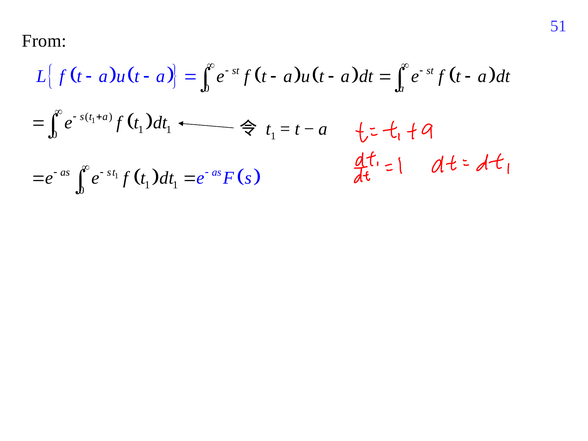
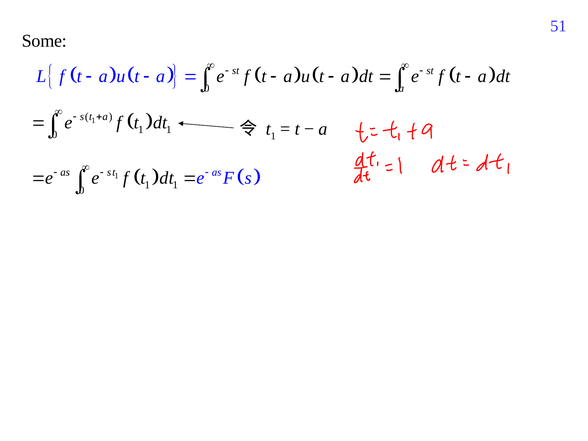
From: From -> Some (44, 41)
